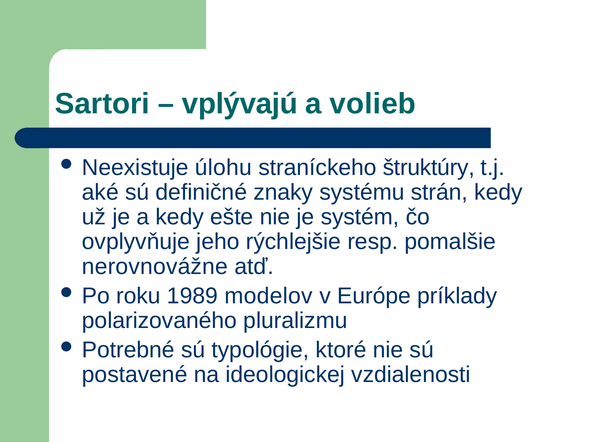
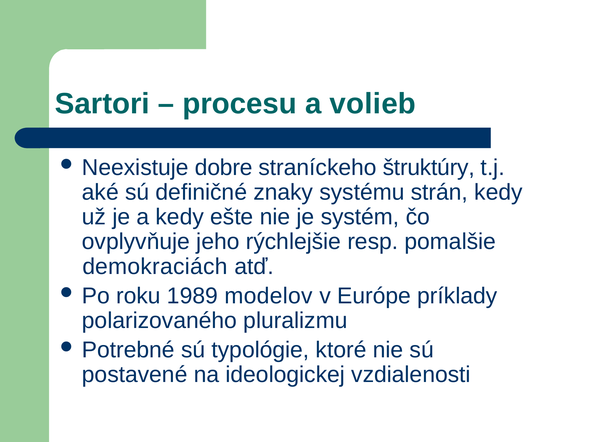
vplývajú: vplývajú -> procesu (240, 104)
úlohu: úlohu -> dobre (224, 167)
nerovnovážne: nerovnovážne -> demokraciách (155, 266)
